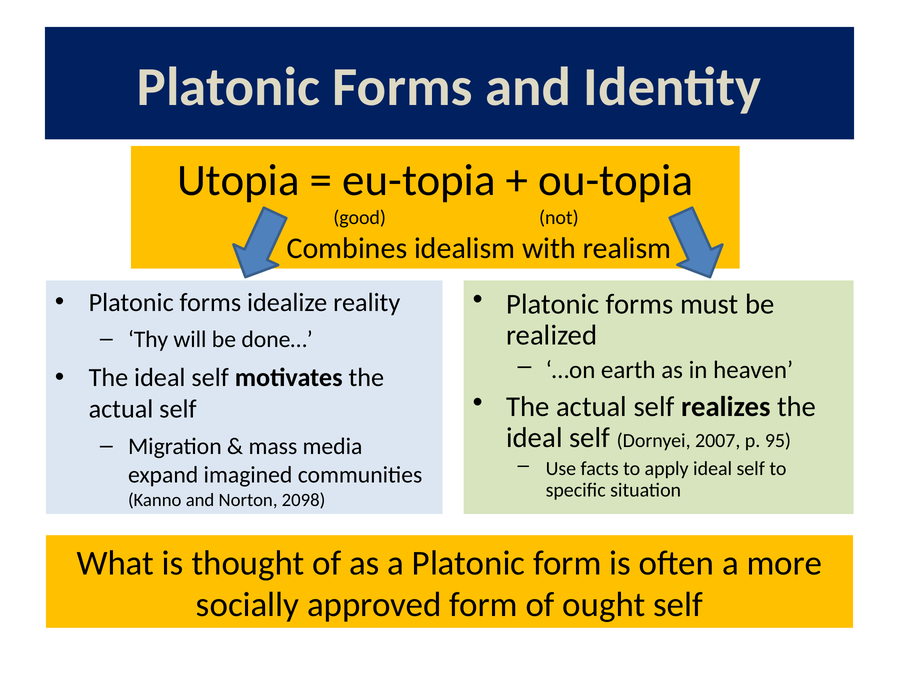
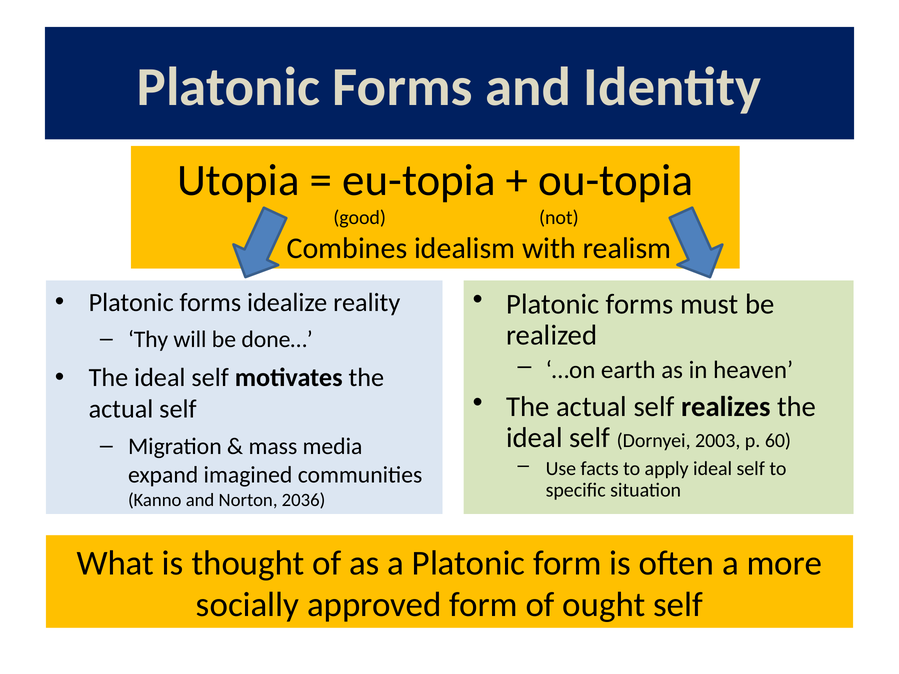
2007: 2007 -> 2003 (718, 441)
95: 95 -> 60 (778, 441)
2098: 2098 -> 2036 (304, 500)
